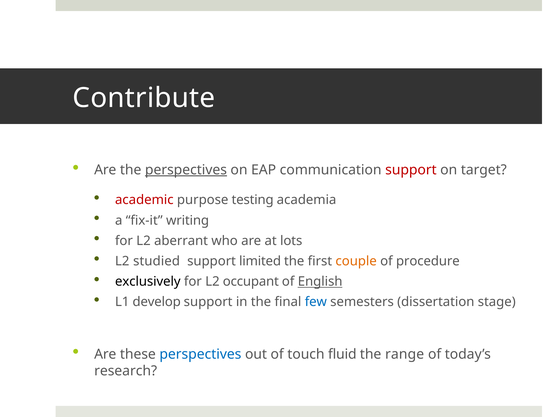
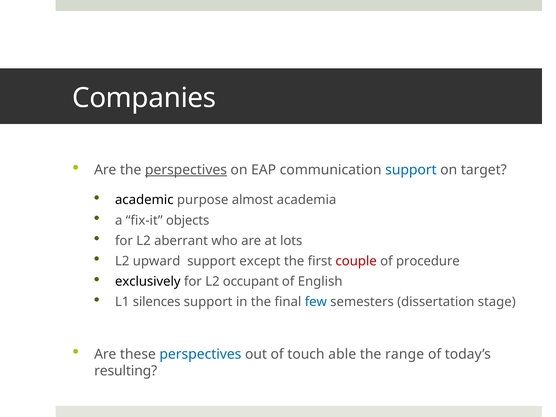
Contribute: Contribute -> Companies (144, 98)
support colour: red -> blue (411, 170)
academic colour: red -> black (144, 200)
testing: testing -> almost (253, 200)
writing: writing -> objects (188, 220)
studied: studied -> upward (157, 261)
limited: limited -> except (260, 261)
couple colour: orange -> red (356, 261)
English underline: present -> none (320, 282)
develop: develop -> silences (157, 302)
fluid: fluid -> able (342, 354)
research: research -> resulting (126, 371)
